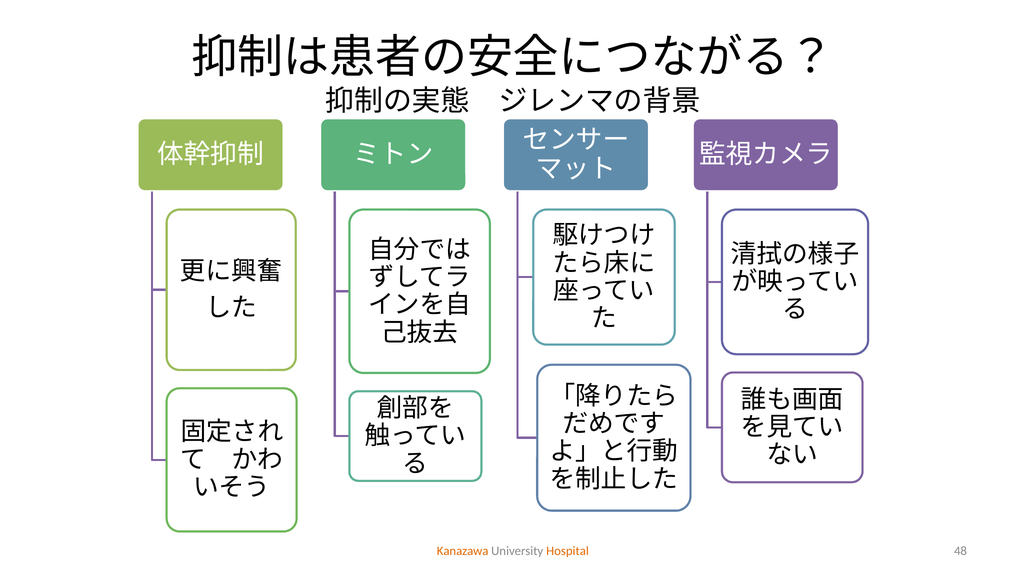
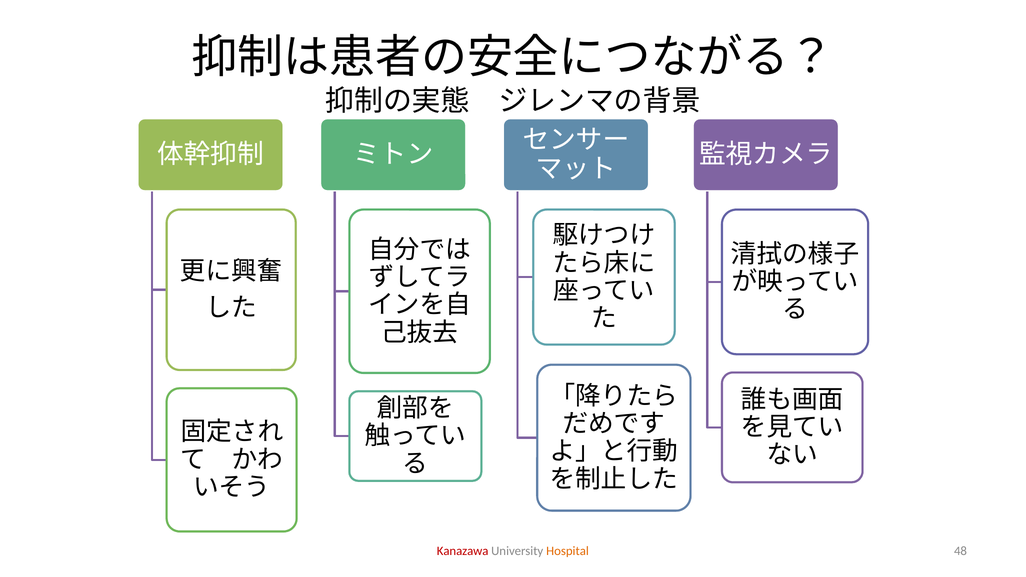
Kanazawa colour: orange -> red (463, 551)
